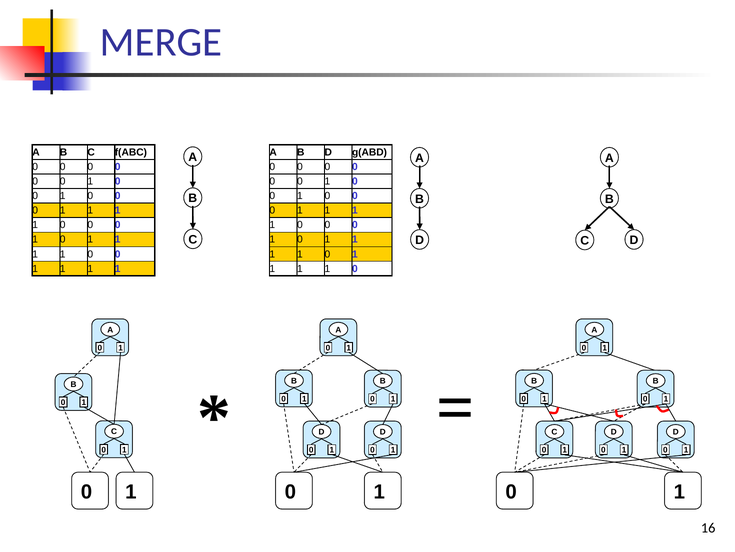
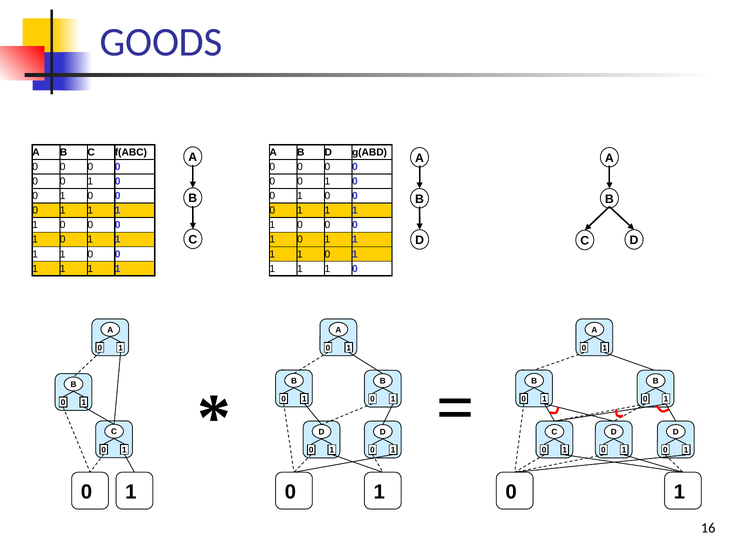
MERGE: MERGE -> GOODS (161, 42)
